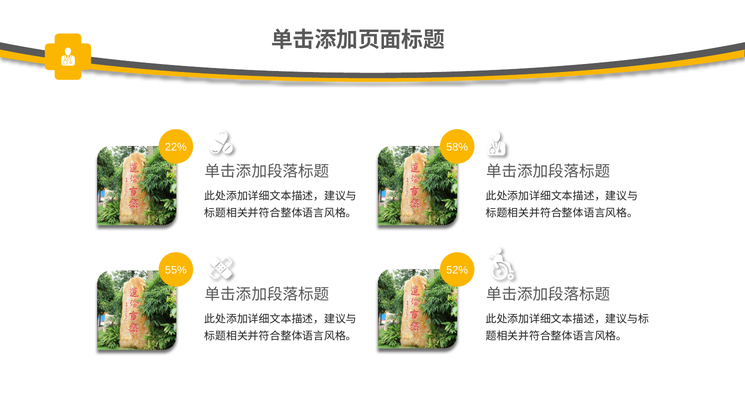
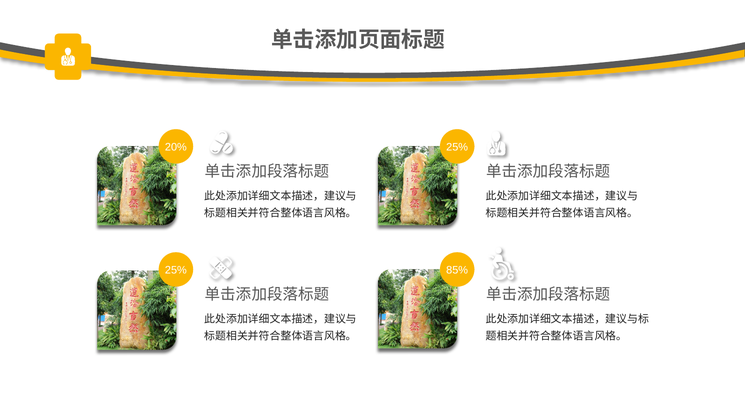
22%: 22% -> 20% (176, 147)
58%: 58% -> 25% (457, 147)
55%: 55% -> 25% (176, 270)
52%: 52% -> 85% (457, 270)
